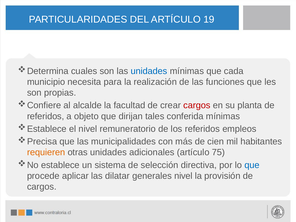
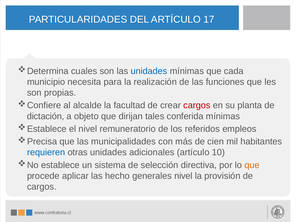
19: 19 -> 17 (209, 20)
referidos: referidos -> dictación (46, 116)
requieren colour: orange -> blue (46, 152)
75: 75 -> 10 (218, 152)
que colour: blue -> orange (252, 165)
dilatar: dilatar -> hecho (117, 176)
